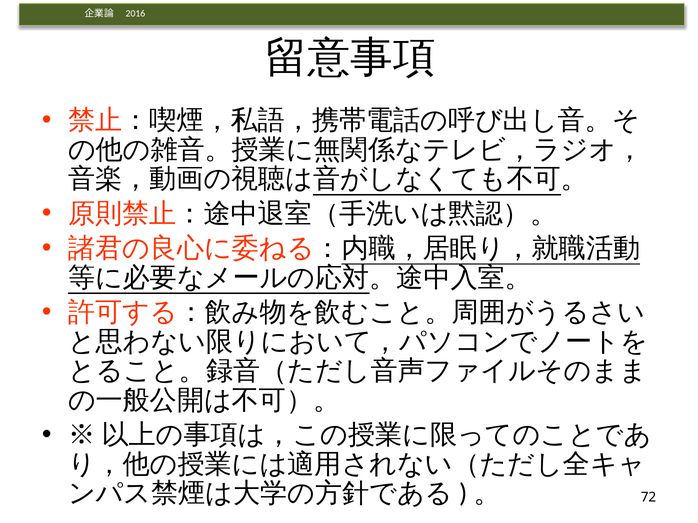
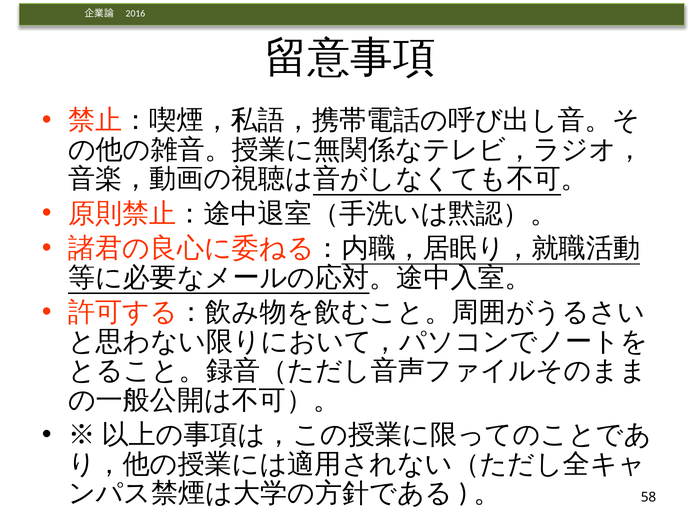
72: 72 -> 58 (648, 498)
